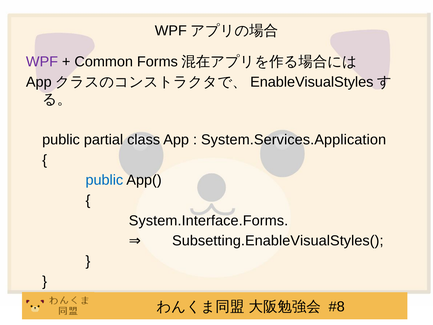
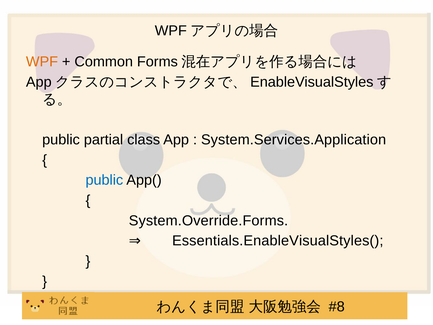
WPF colour: purple -> orange (42, 62)
System.Interface.Forms: System.Interface.Forms -> System.Override.Forms (208, 220)
Subsetting.EnableVisualStyles(: Subsetting.EnableVisualStyles( -> Essentials.EnableVisualStyles( (278, 241)
